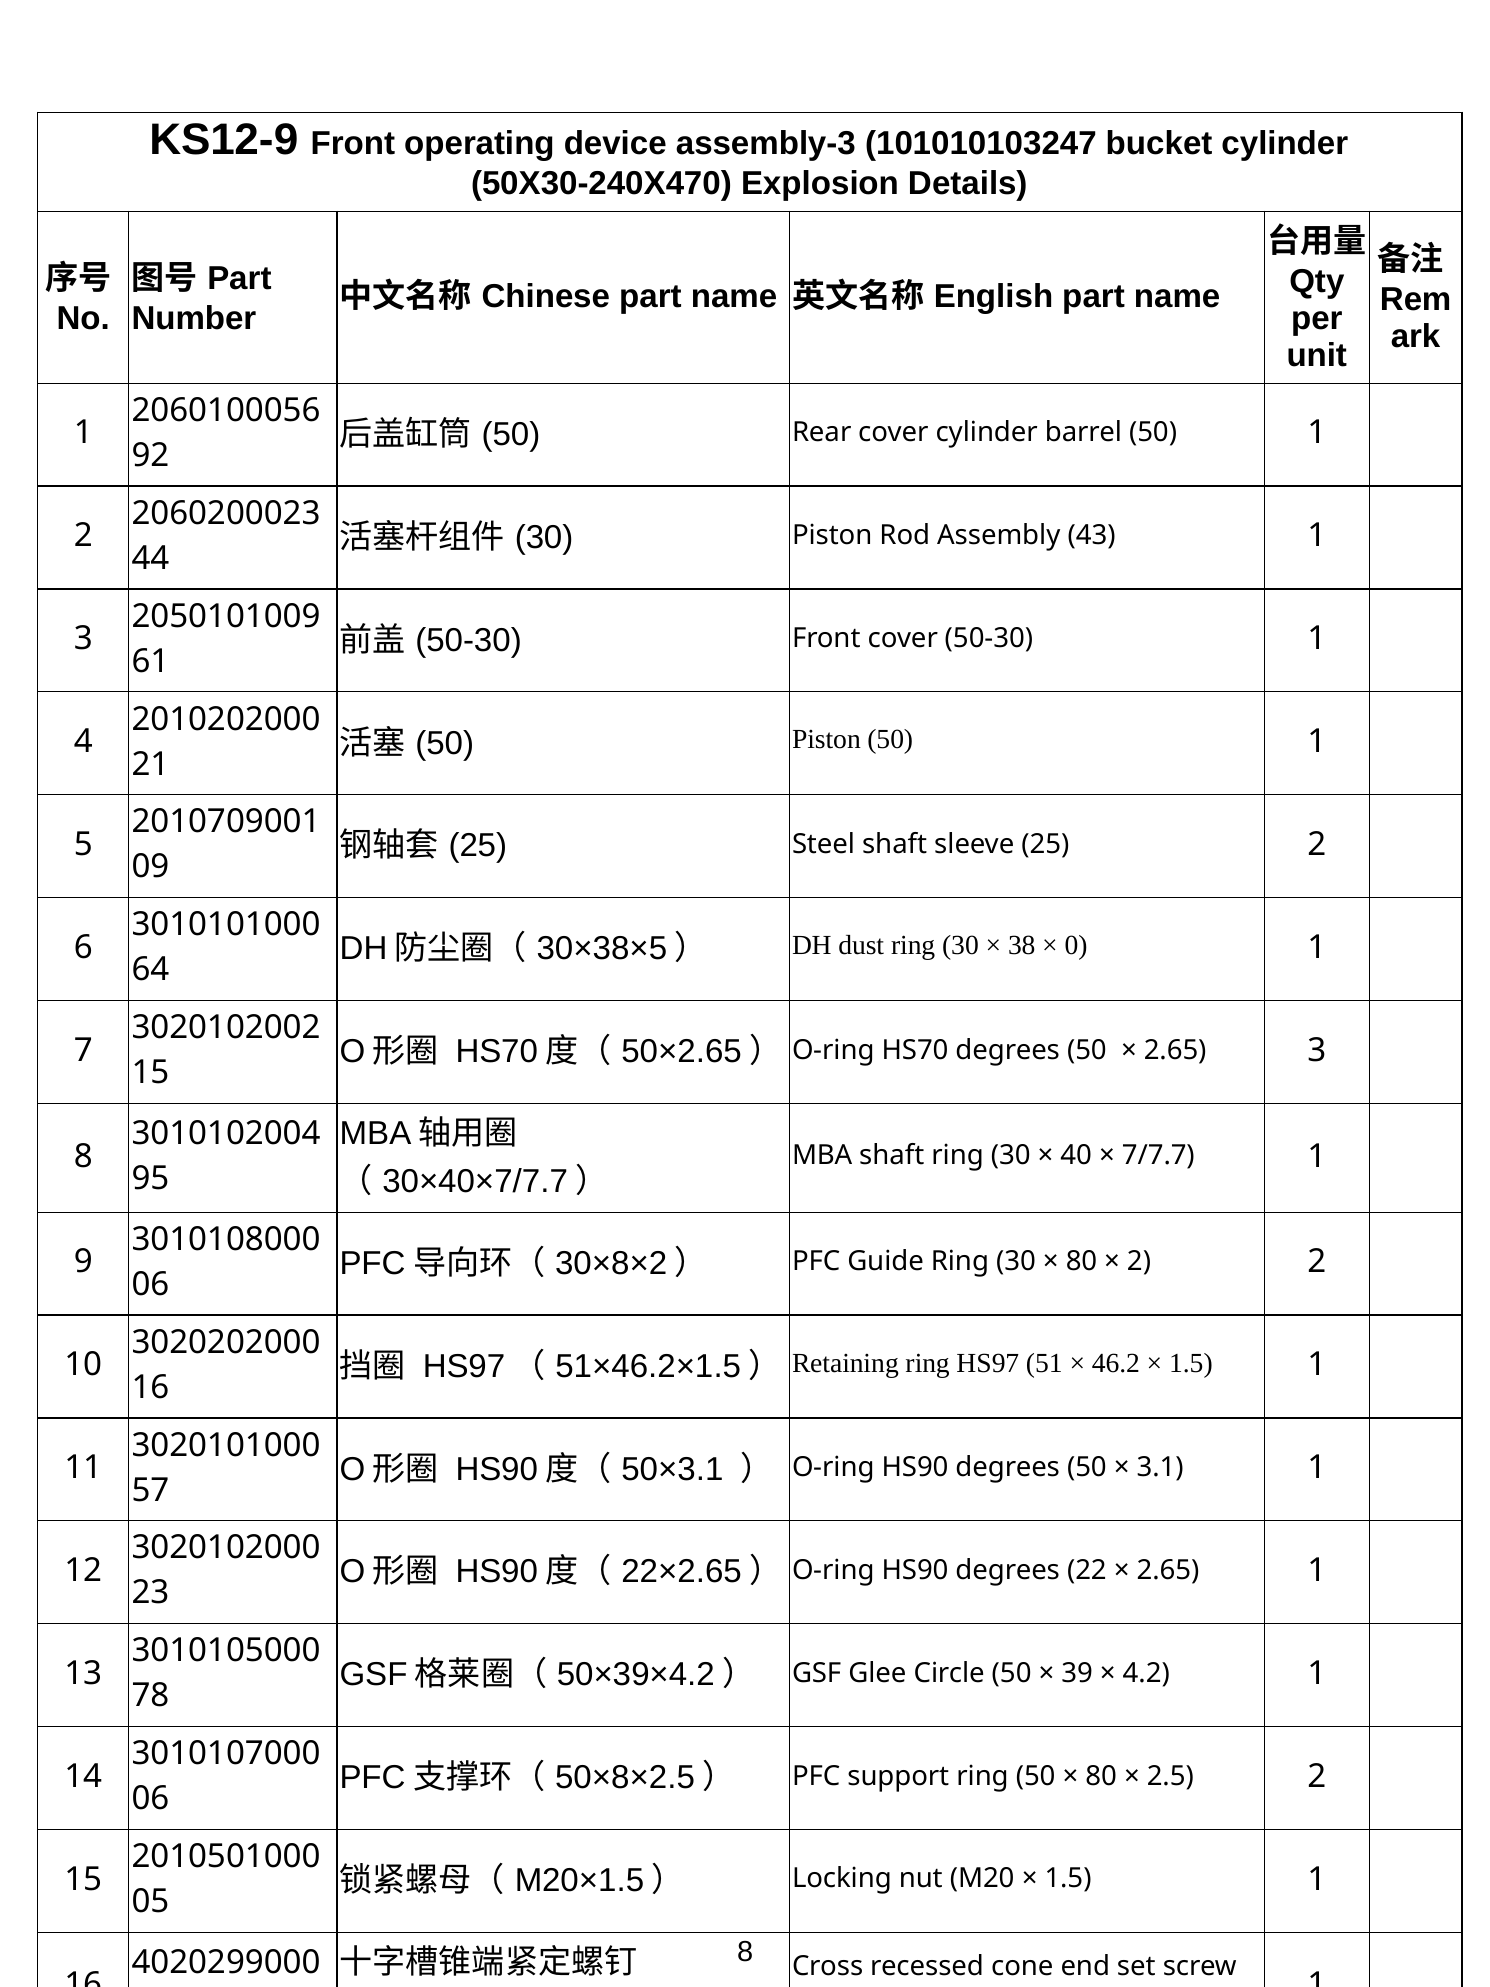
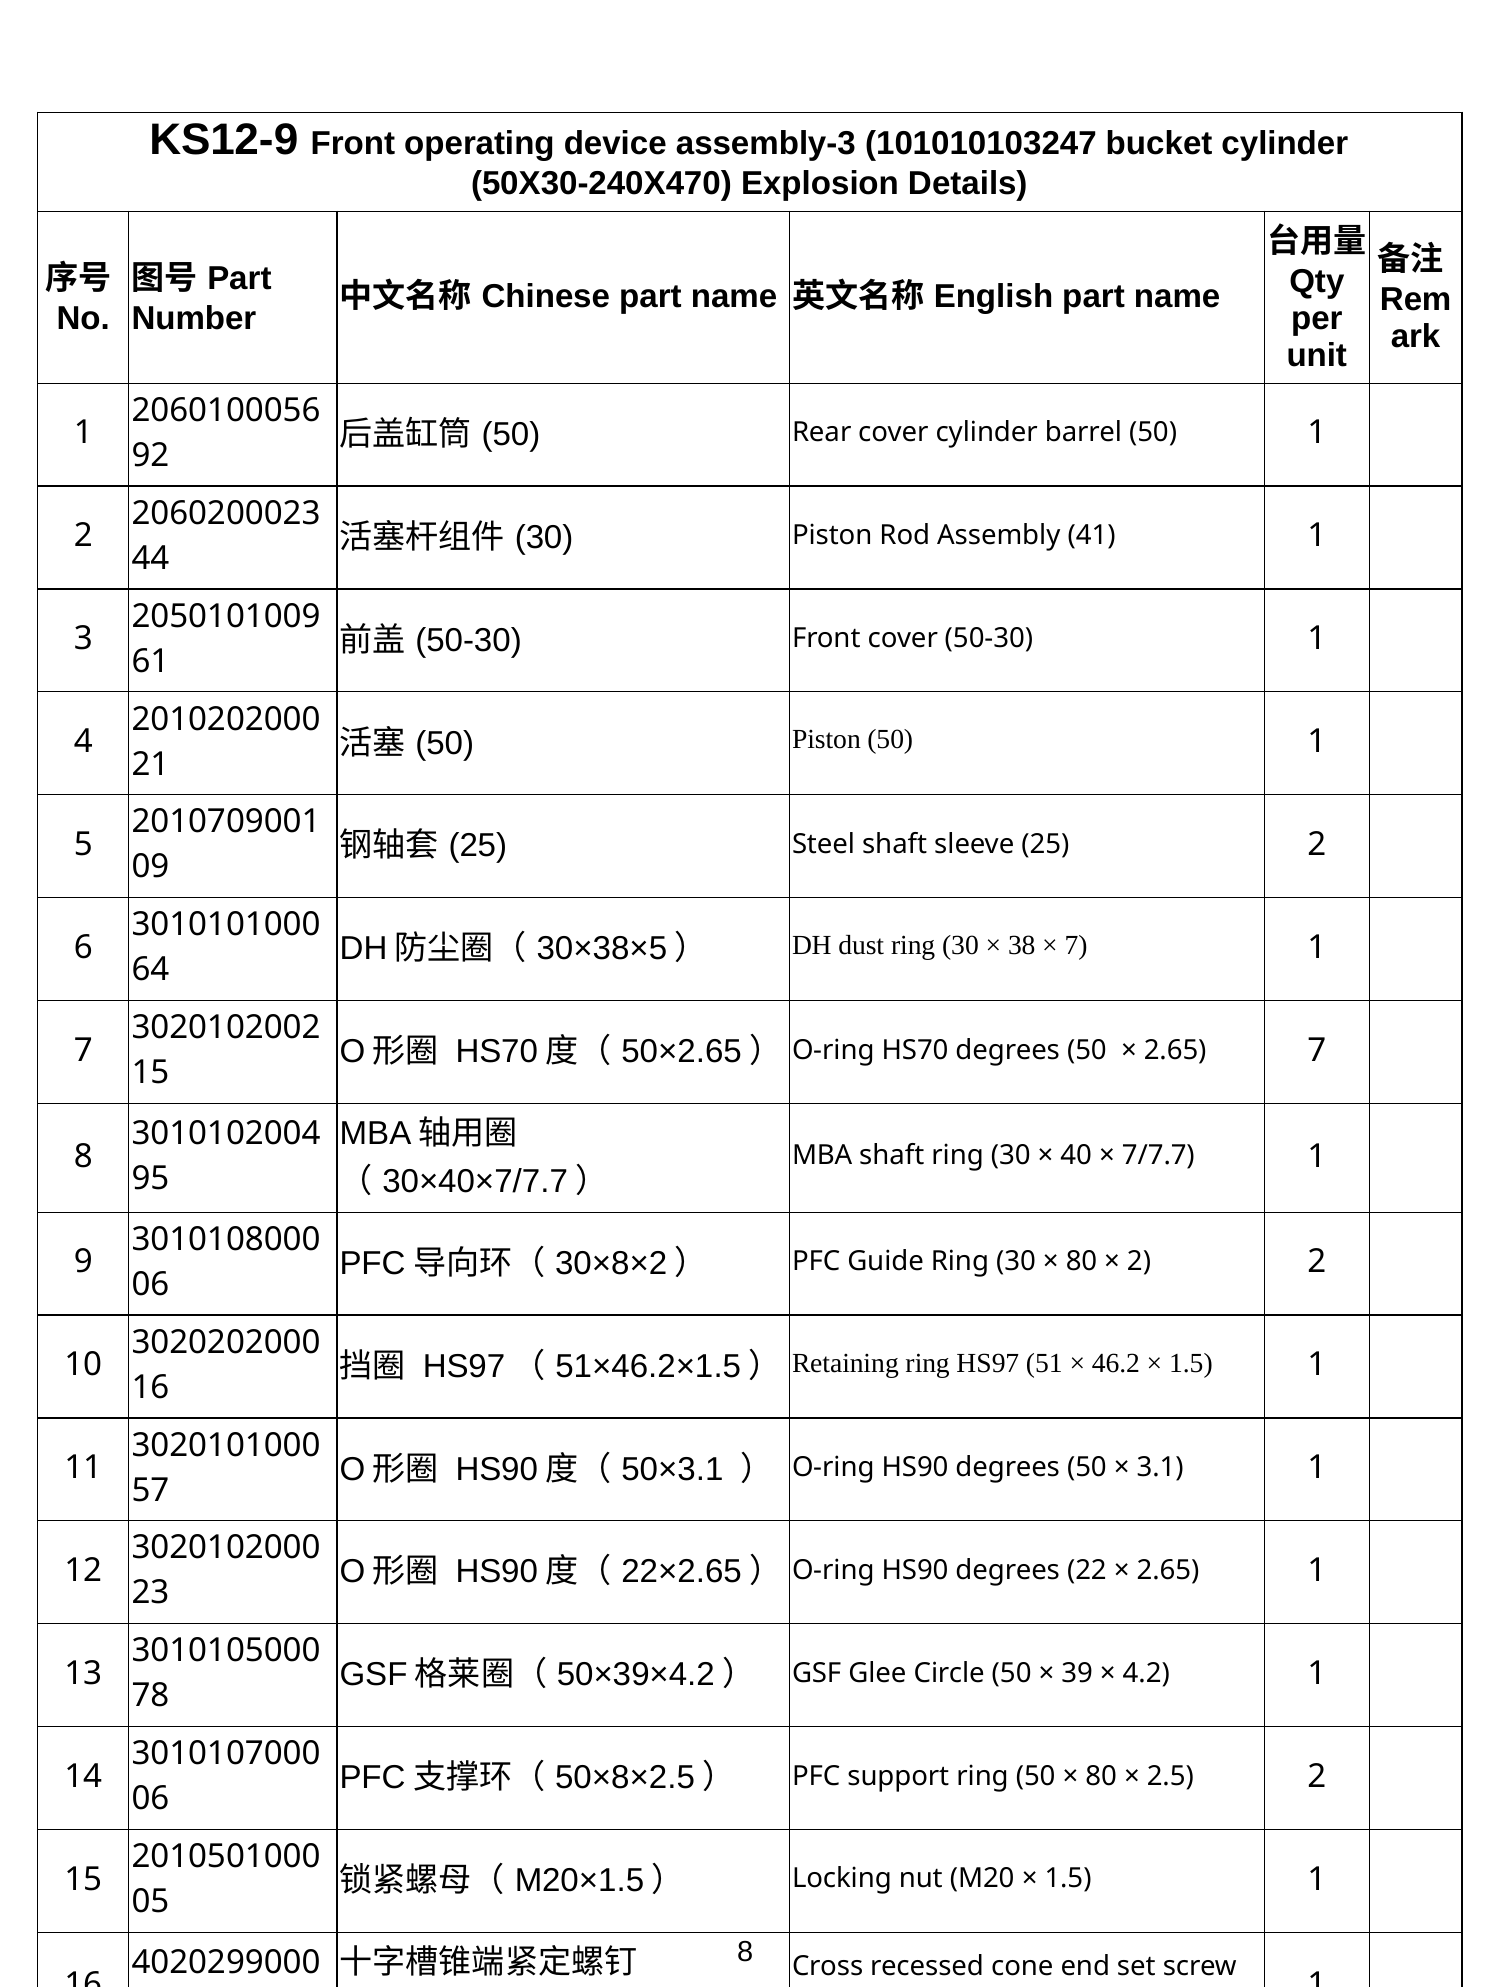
43: 43 -> 41 (1092, 536)
0: 0 -> 7 (1076, 945)
2.65 3: 3 -> 7 (1317, 1050)
